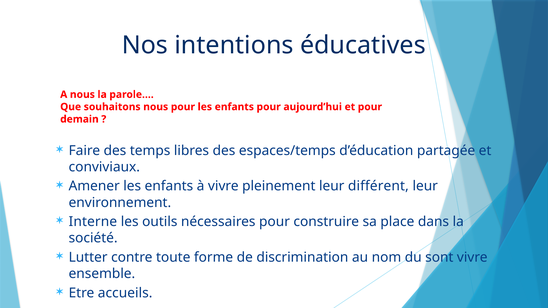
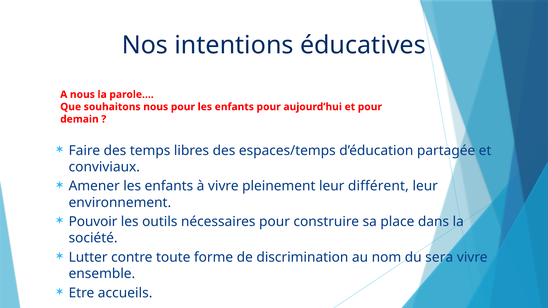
Interne: Interne -> Pouvoir (93, 222)
sont: sont -> sera (439, 257)
